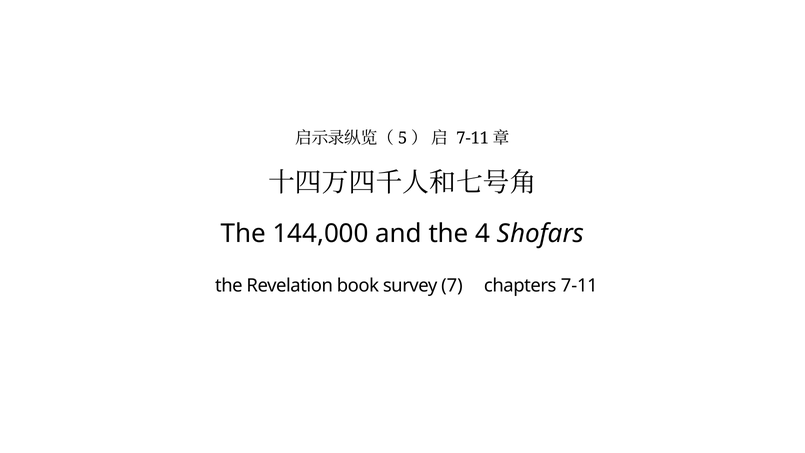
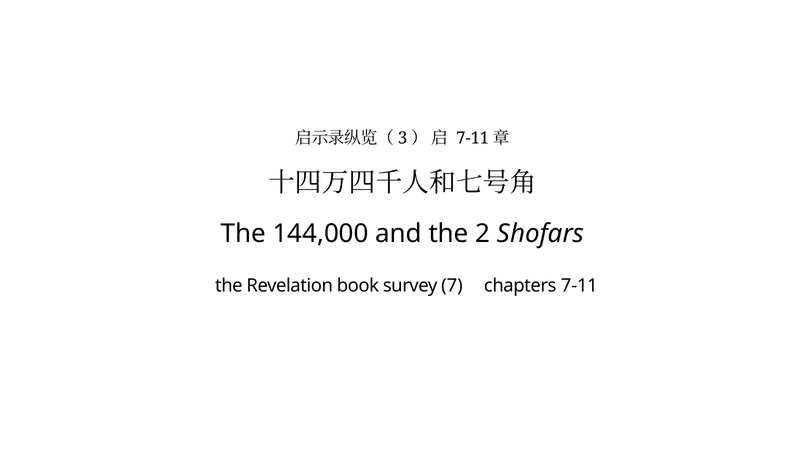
5: 5 -> 3 (403, 138)
4: 4 -> 2 (483, 234)
